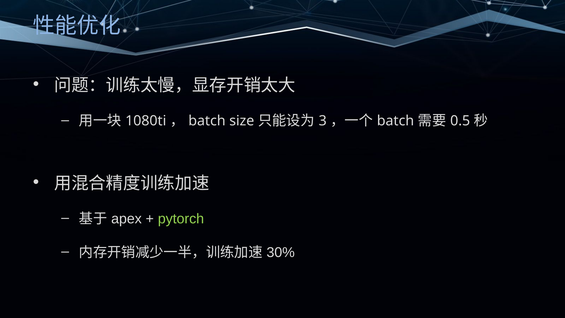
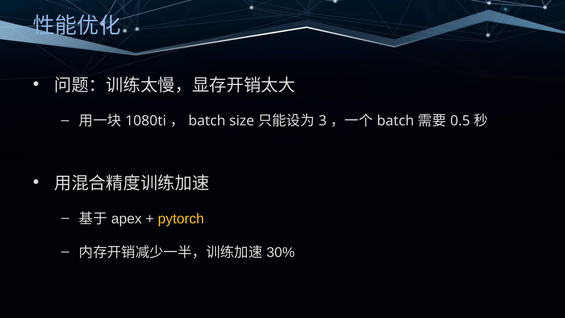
pytorch colour: light green -> yellow (181, 219)
